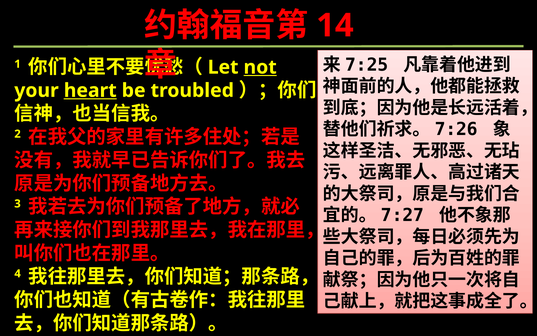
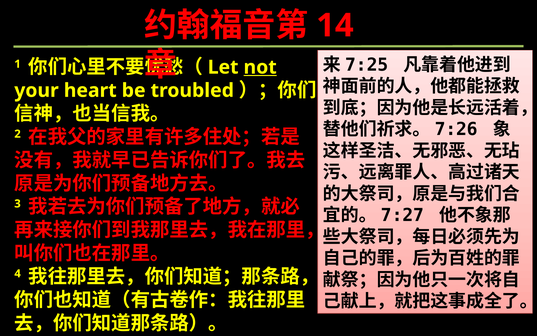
heart underline: present -> none (90, 90)
